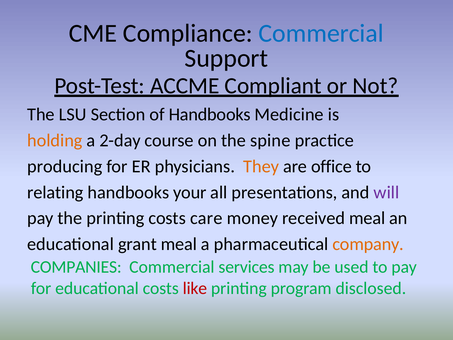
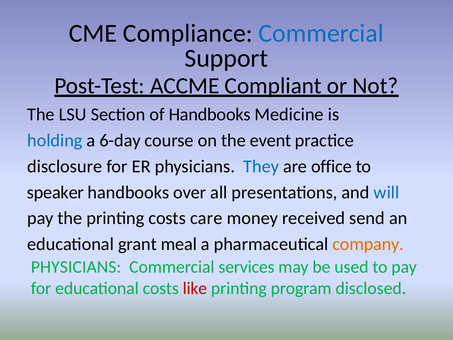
holding colour: orange -> blue (55, 140)
2-day: 2-day -> 6-day (120, 140)
spine: spine -> event (271, 140)
producing: producing -> disclosure (65, 166)
They colour: orange -> blue (261, 166)
relating: relating -> speaker (55, 192)
your: your -> over (190, 192)
will colour: purple -> blue (386, 192)
received meal: meal -> send (367, 218)
COMPANIES: COMPANIES -> PHYSICIANS (76, 267)
